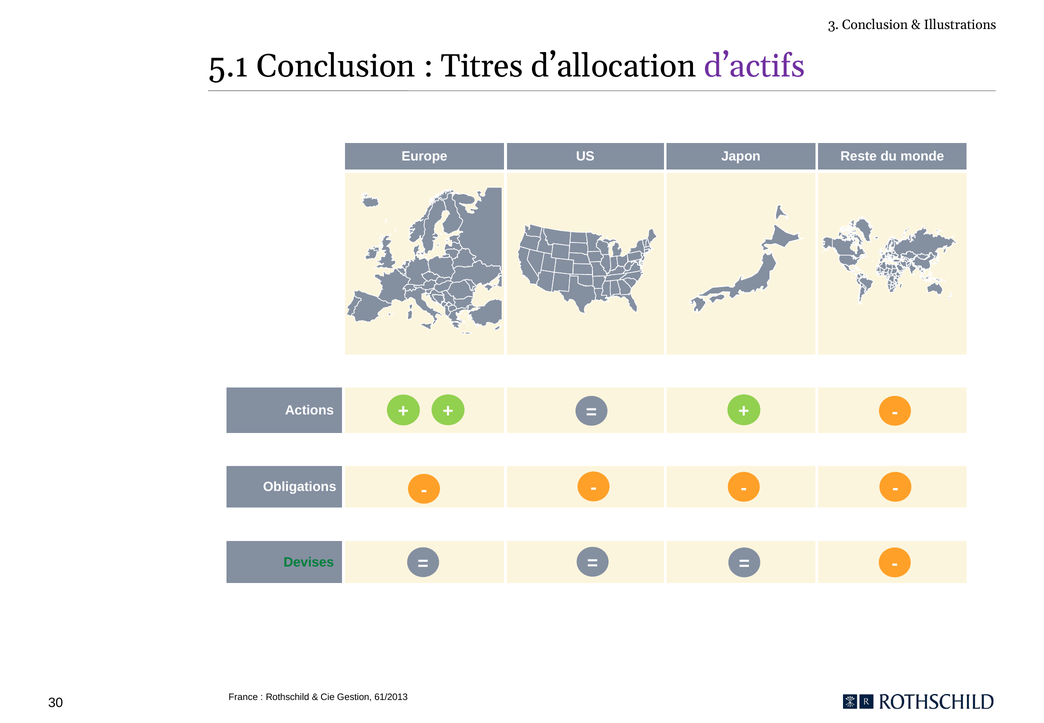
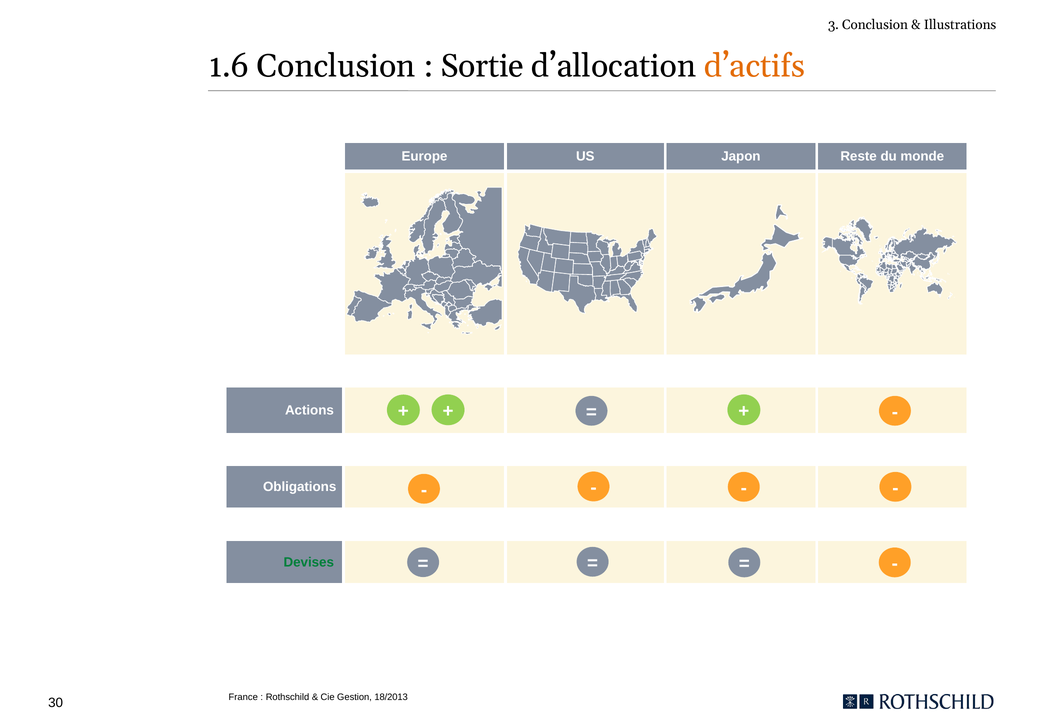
5.1: 5.1 -> 1.6 (229, 66)
Titres: Titres -> Sortie (482, 66)
d’actifs colour: purple -> orange (754, 66)
61/2013: 61/2013 -> 18/2013 (391, 697)
